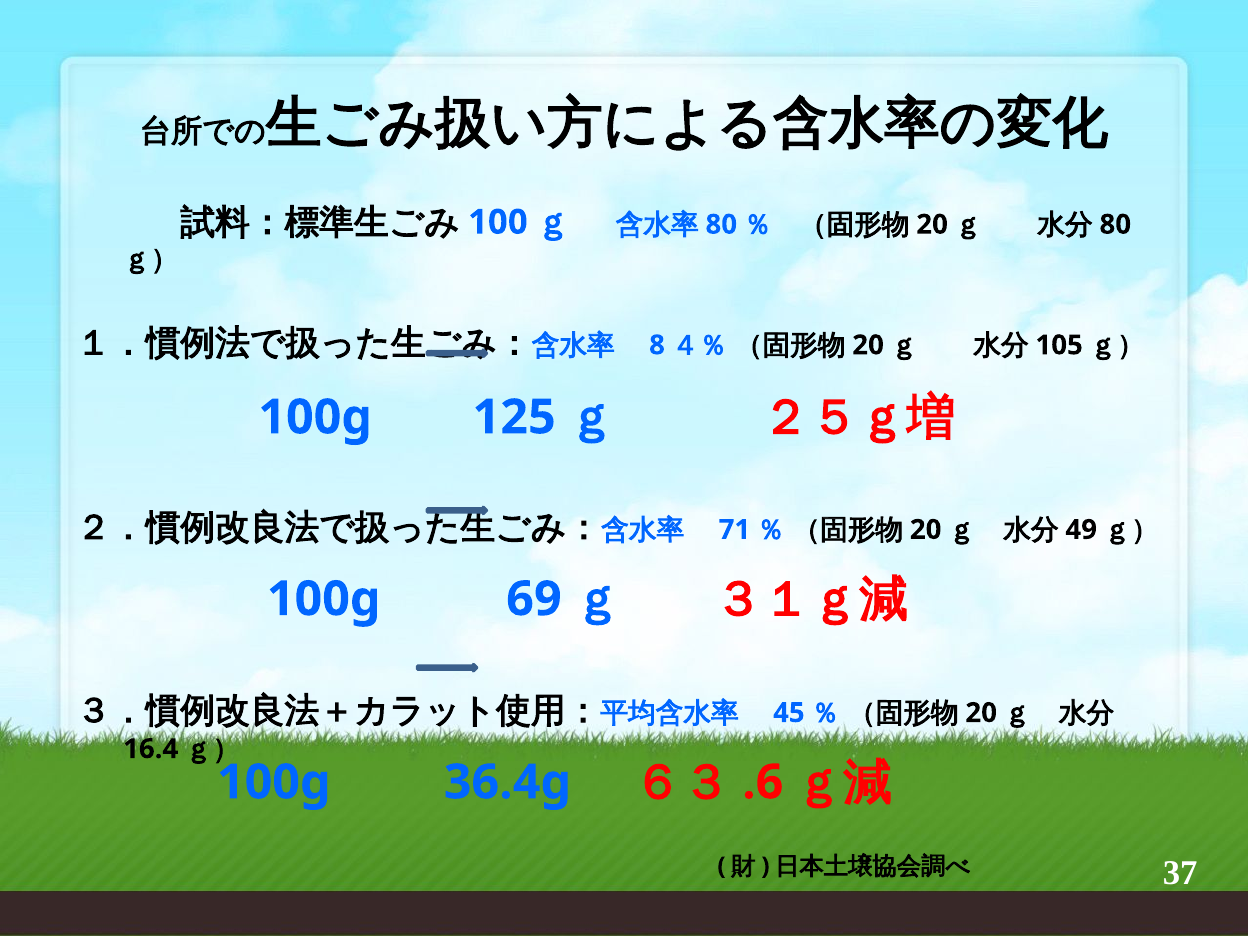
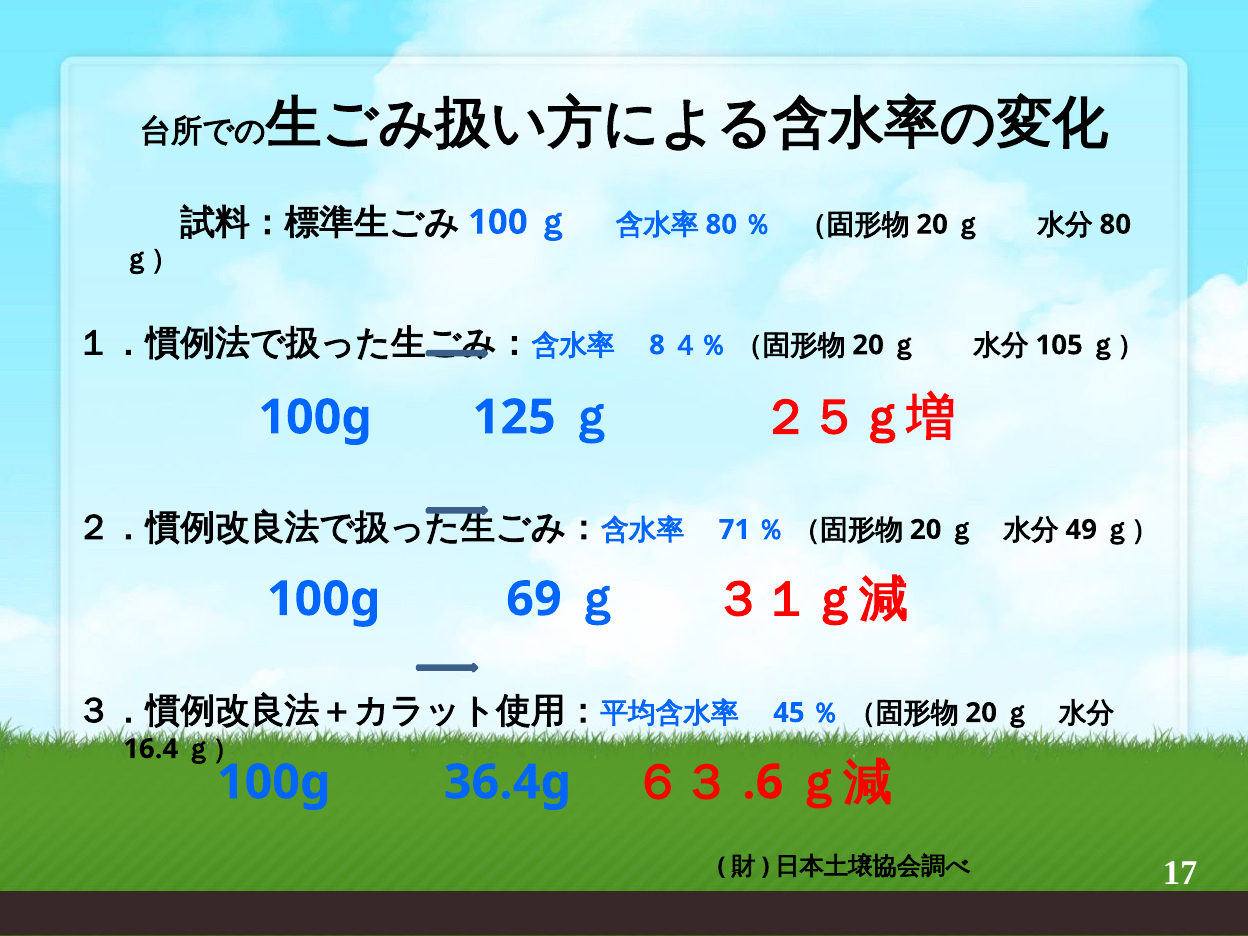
37: 37 -> 17 (1180, 873)
